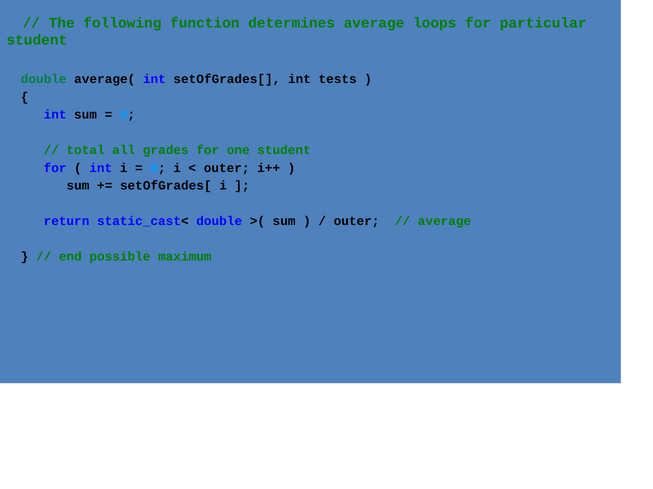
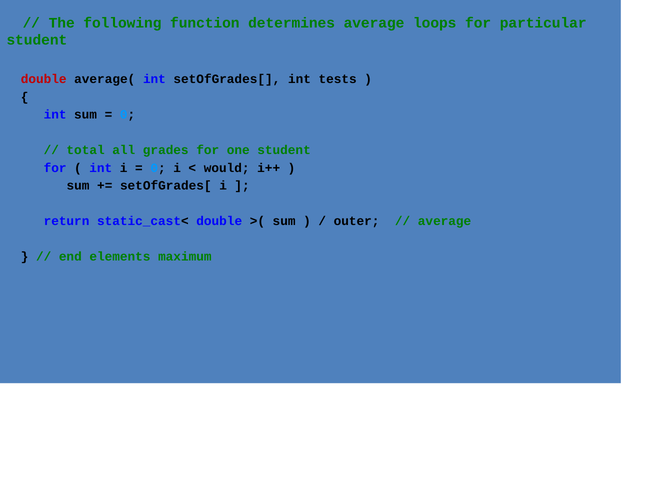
double colour: green -> red (44, 79)
outer: outer -> would (227, 168)
possible: possible -> elements (120, 257)
